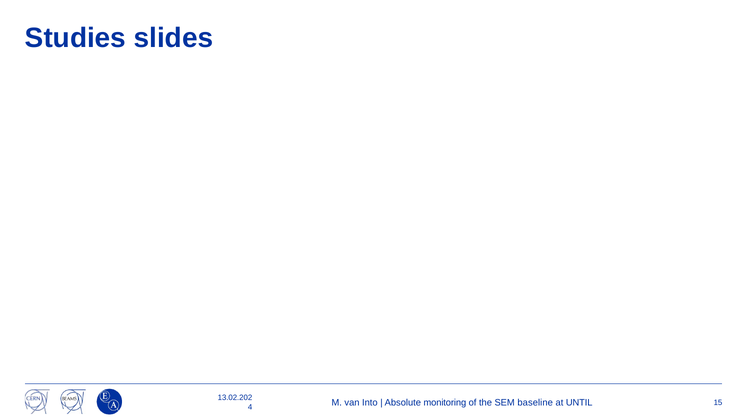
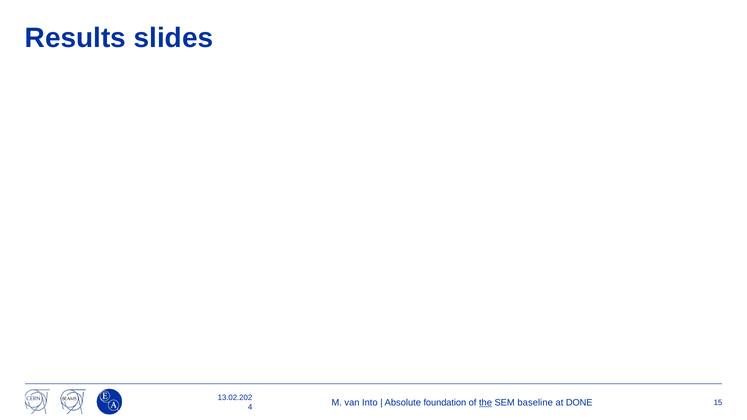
Studies: Studies -> Results (76, 38)
monitoring: monitoring -> foundation (445, 403)
the underline: none -> present (485, 403)
UNTIL: UNTIL -> DONE (579, 403)
